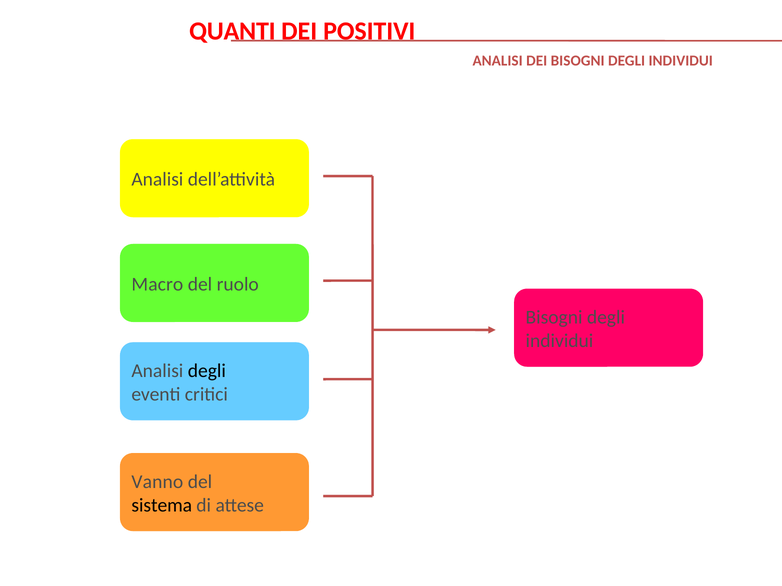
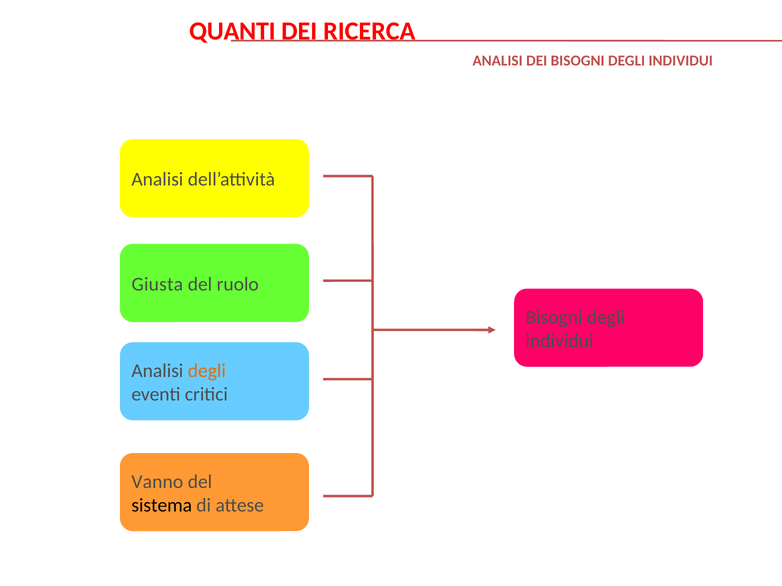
POSITIVI: POSITIVI -> RICERCA (369, 31)
Macro: Macro -> Giusta (157, 285)
degli colour: black -> orange (207, 371)
